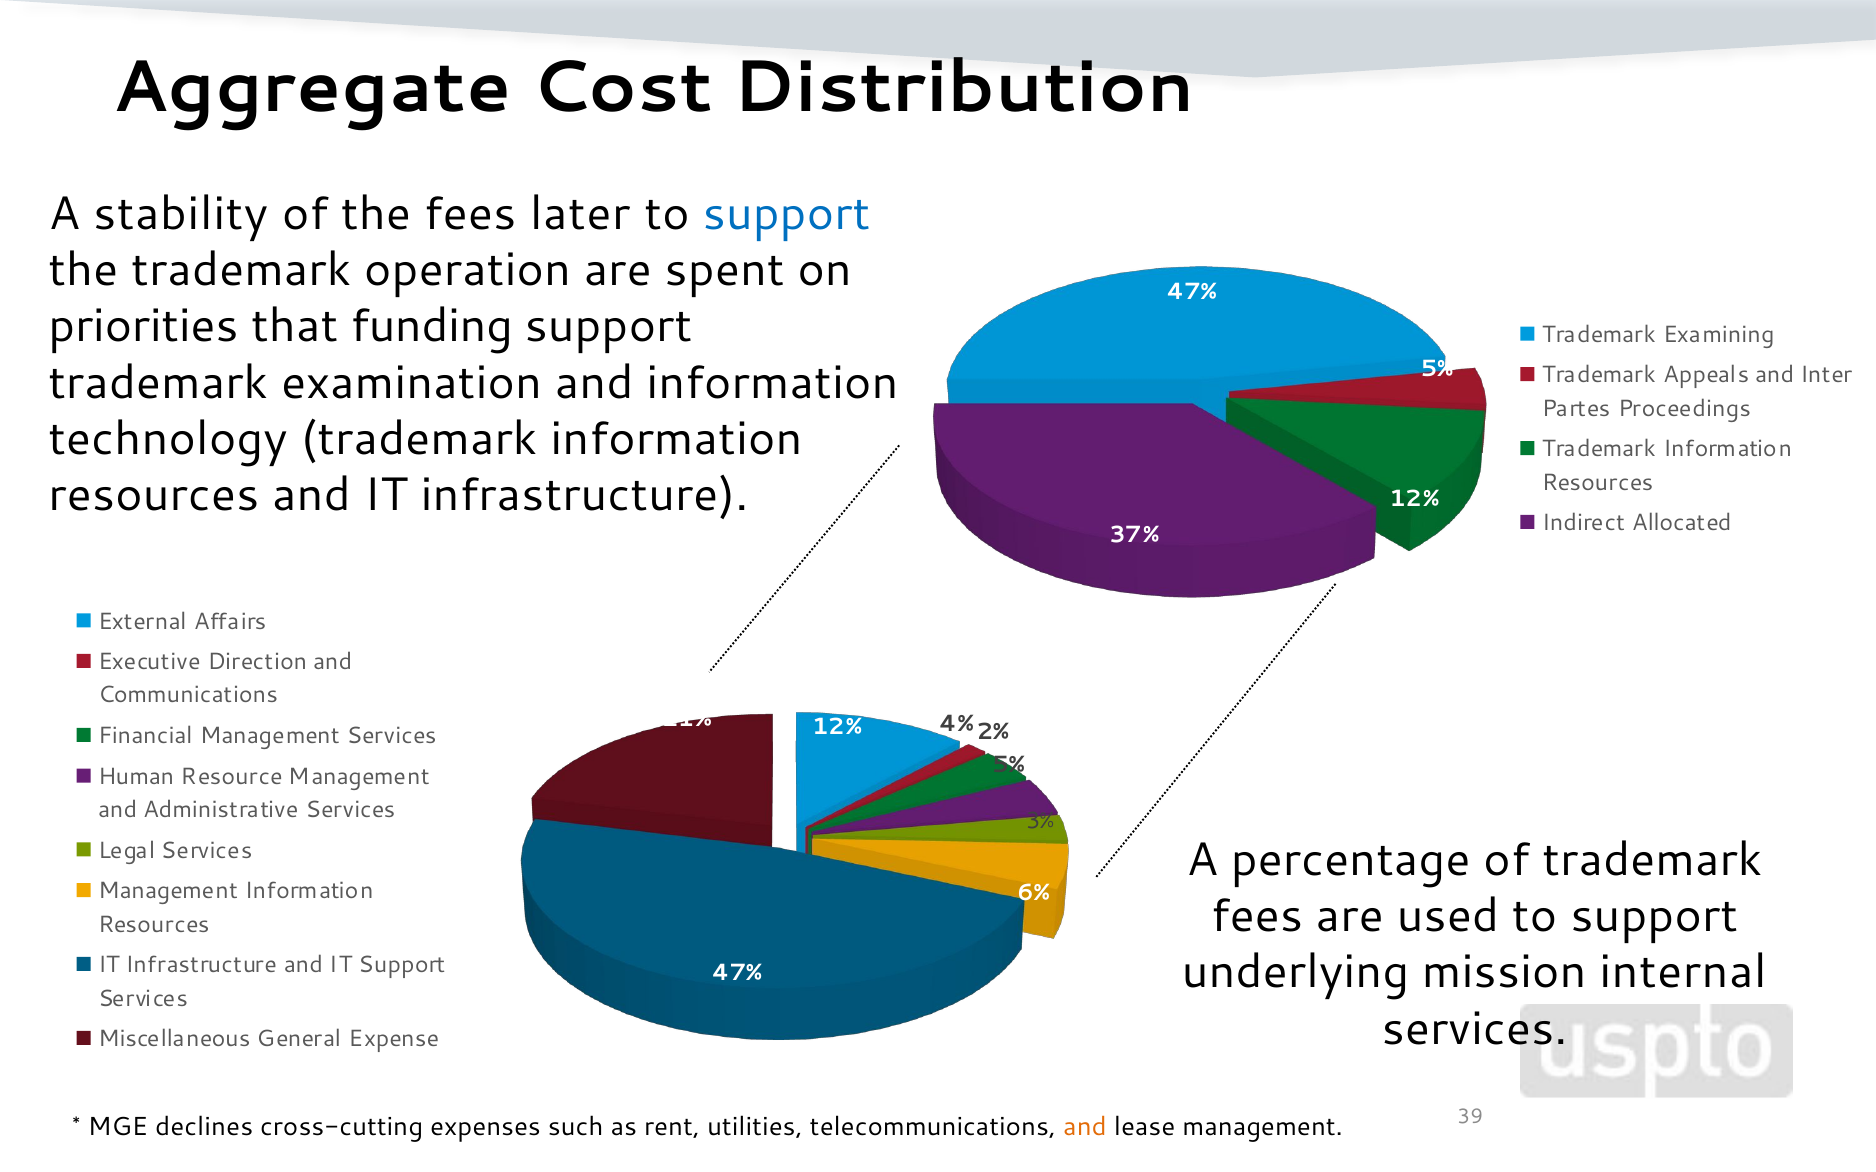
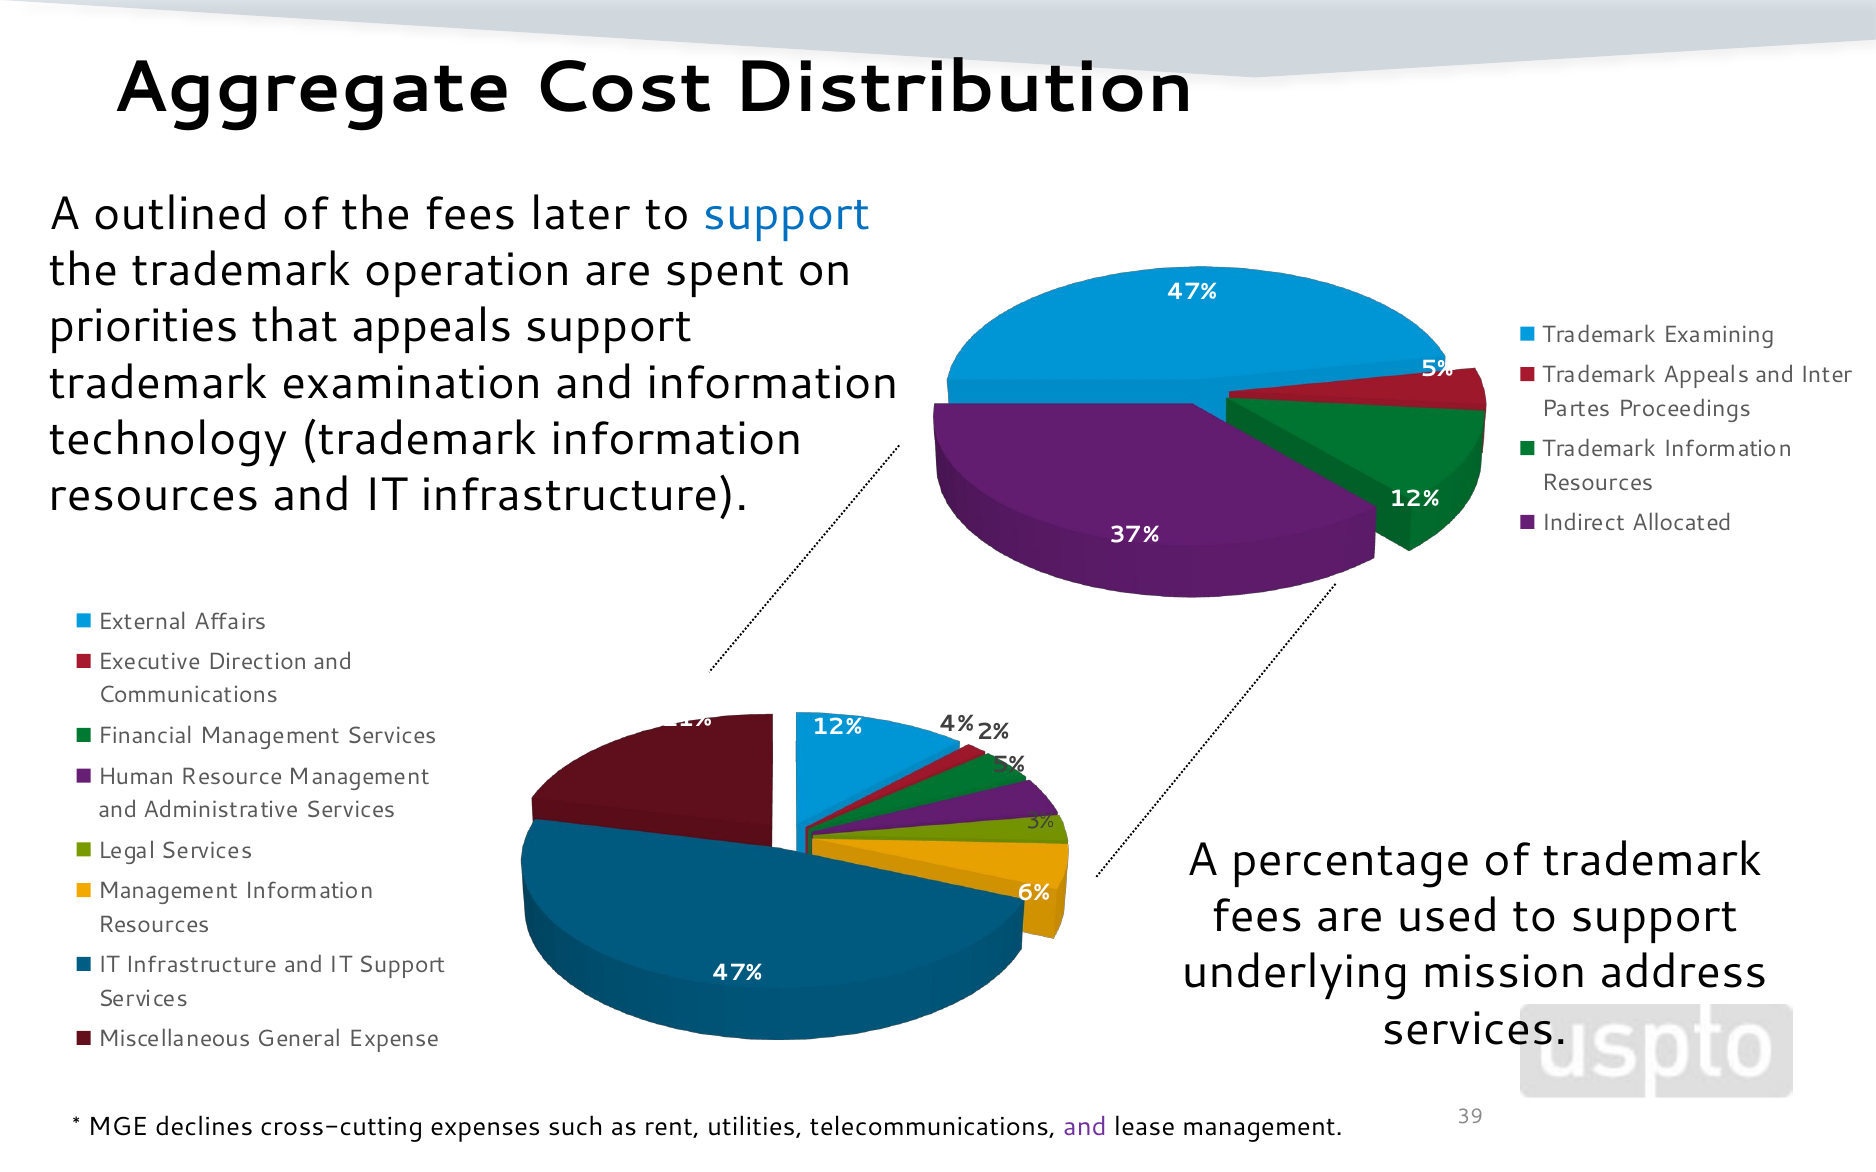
stability: stability -> outlined (181, 214)
that funding: funding -> appeals (432, 327)
internal: internal -> address (1683, 973)
and colour: orange -> purple (1085, 1127)
